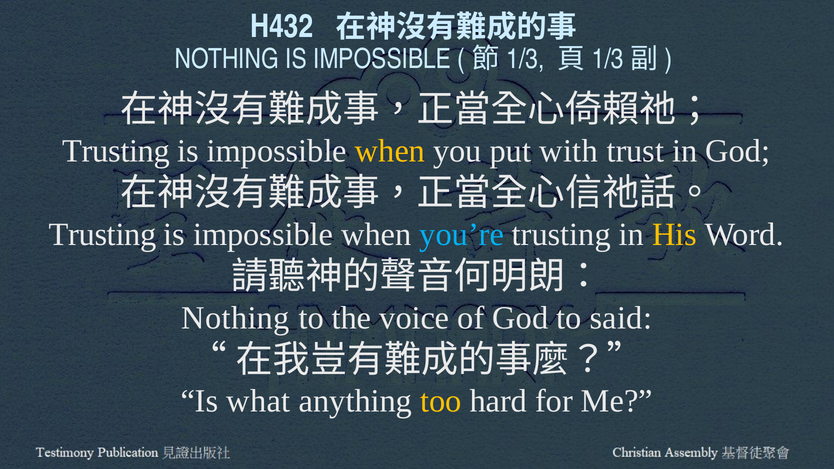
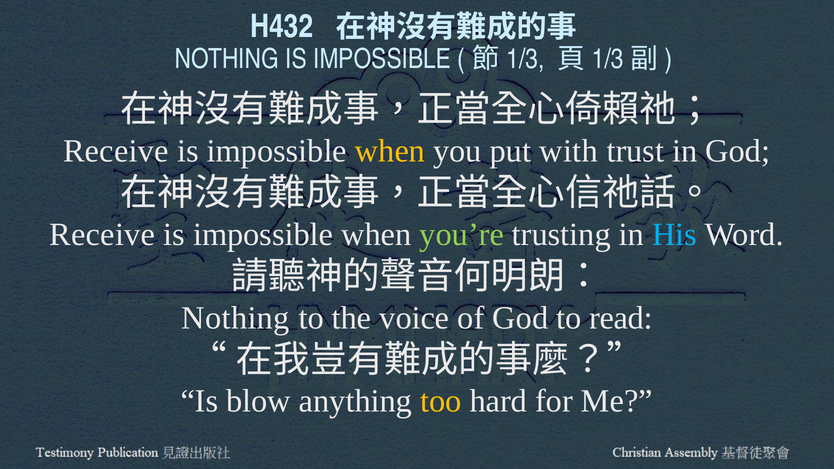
Trusting: Trusting -> Receive (116, 151)
Trusting: Trusting -> Receive (102, 235)
you’re colour: light blue -> light green (462, 235)
His colour: yellow -> light blue (675, 235)
said: said -> read (621, 318)
what: what -> blow (259, 401)
